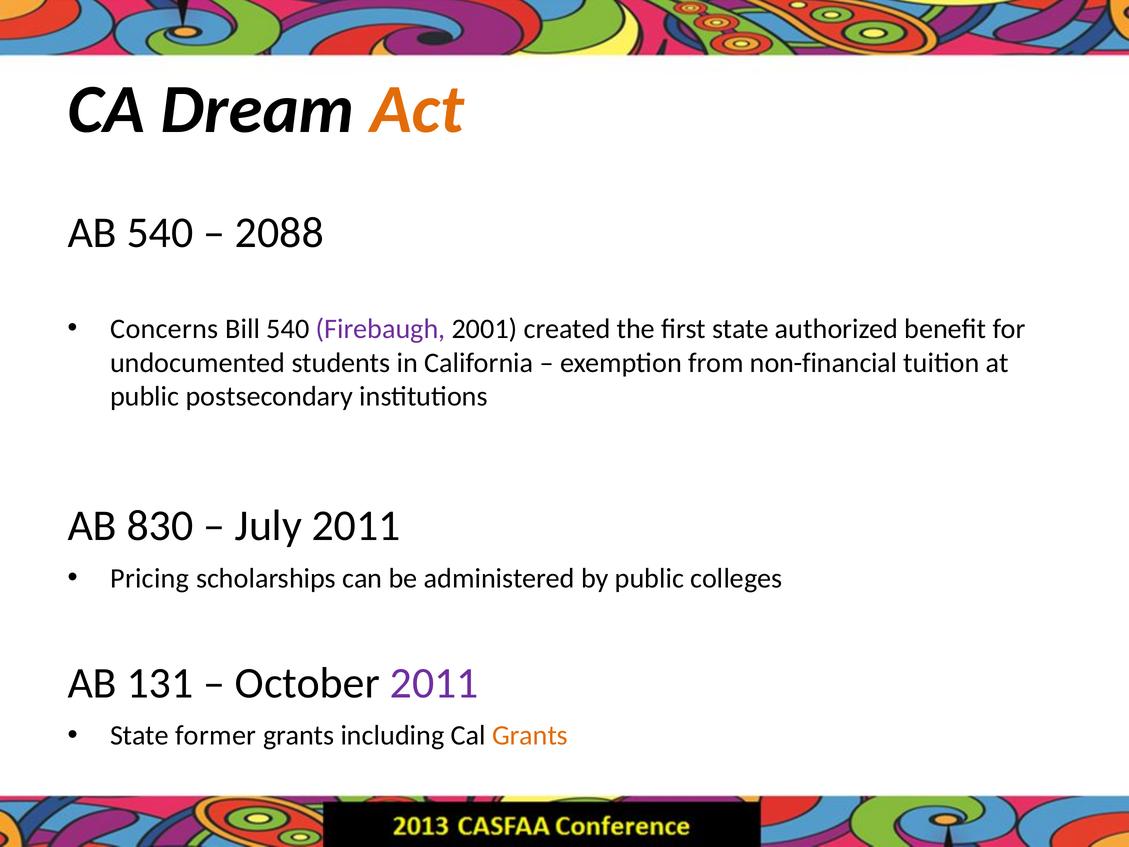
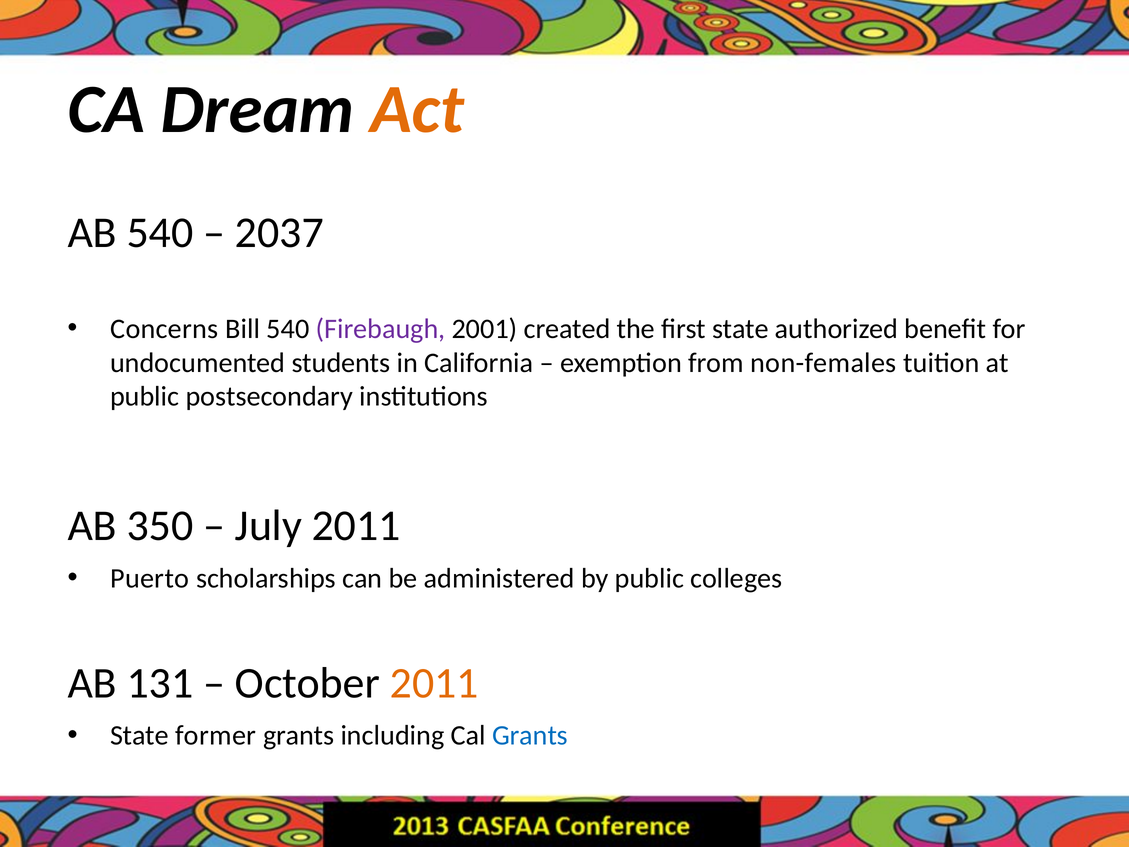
2088: 2088 -> 2037 (279, 233)
non-financial: non-financial -> non-females (823, 363)
830: 830 -> 350 (160, 526)
Pricing: Pricing -> Puerto (150, 578)
2011 colour: purple -> orange (434, 683)
Grants colour: orange -> blue (530, 735)
